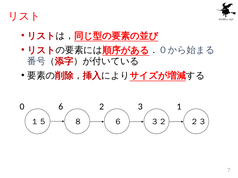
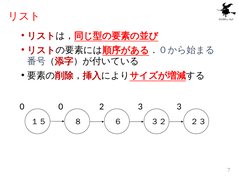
0 6: 6 -> 0 (61, 107)
3 1: 1 -> 3 (179, 107)
